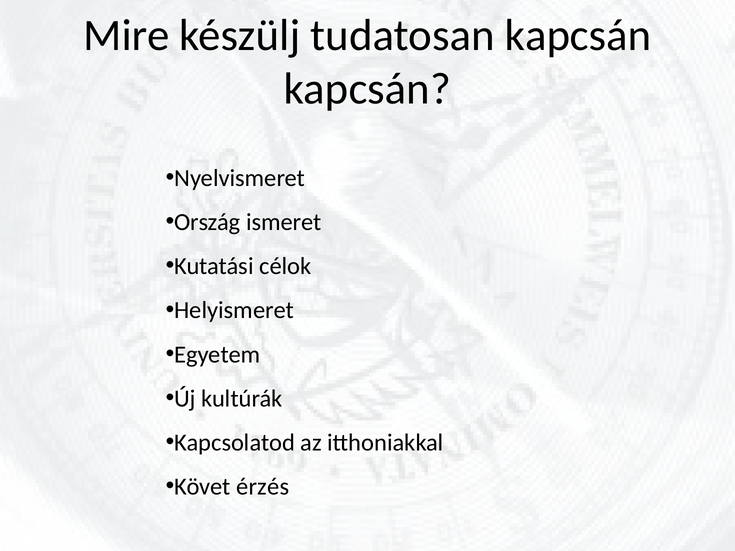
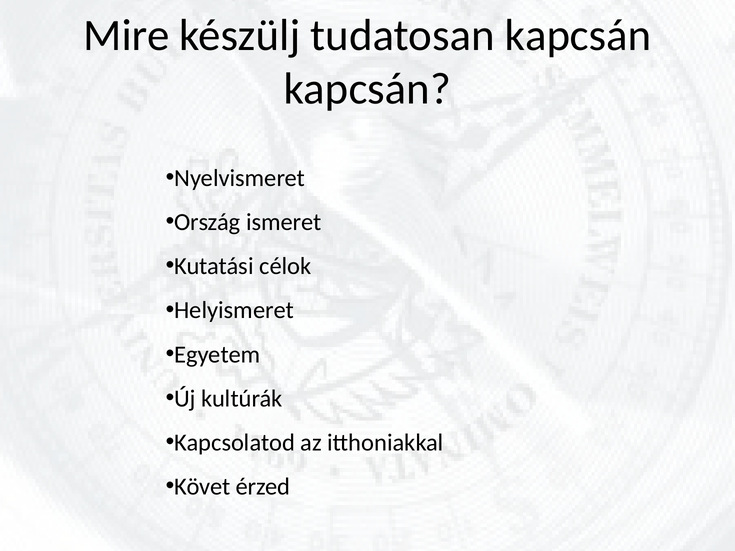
érzés: érzés -> érzed (263, 487)
